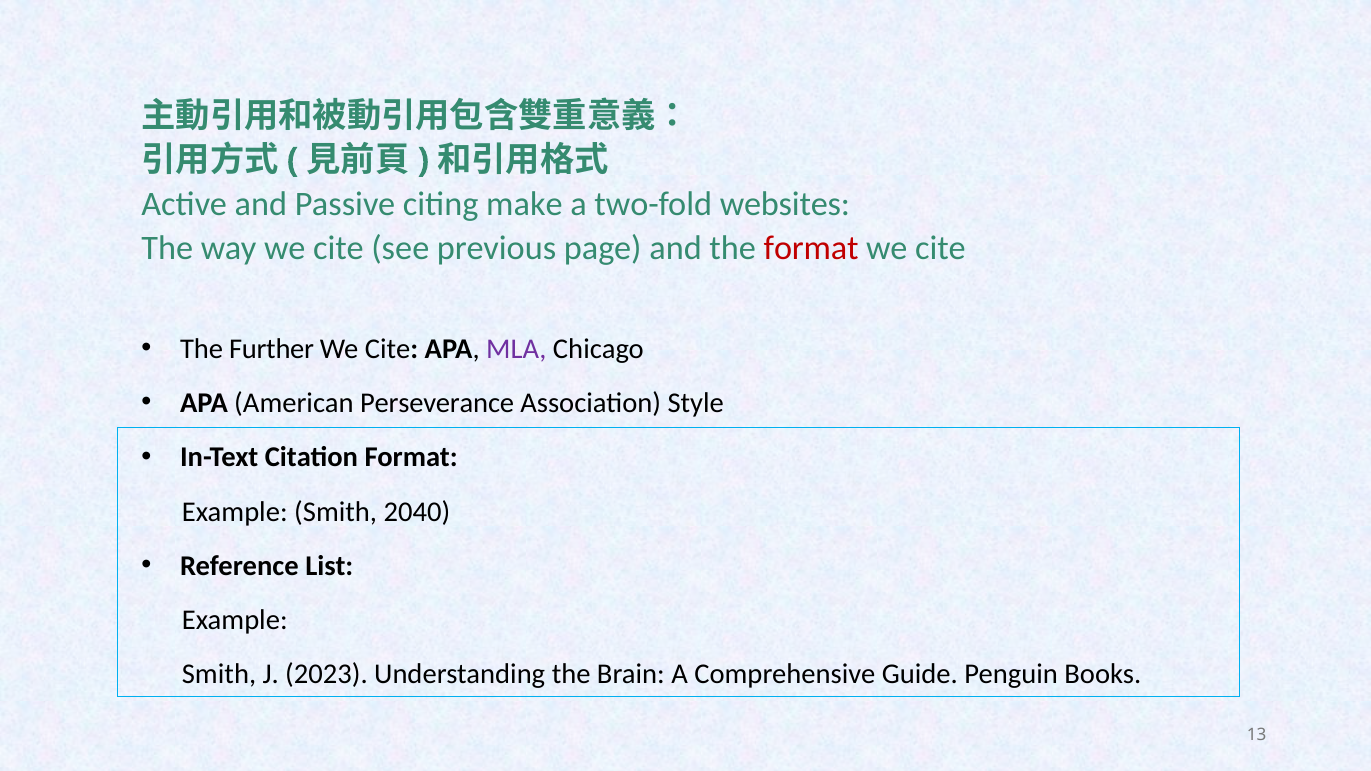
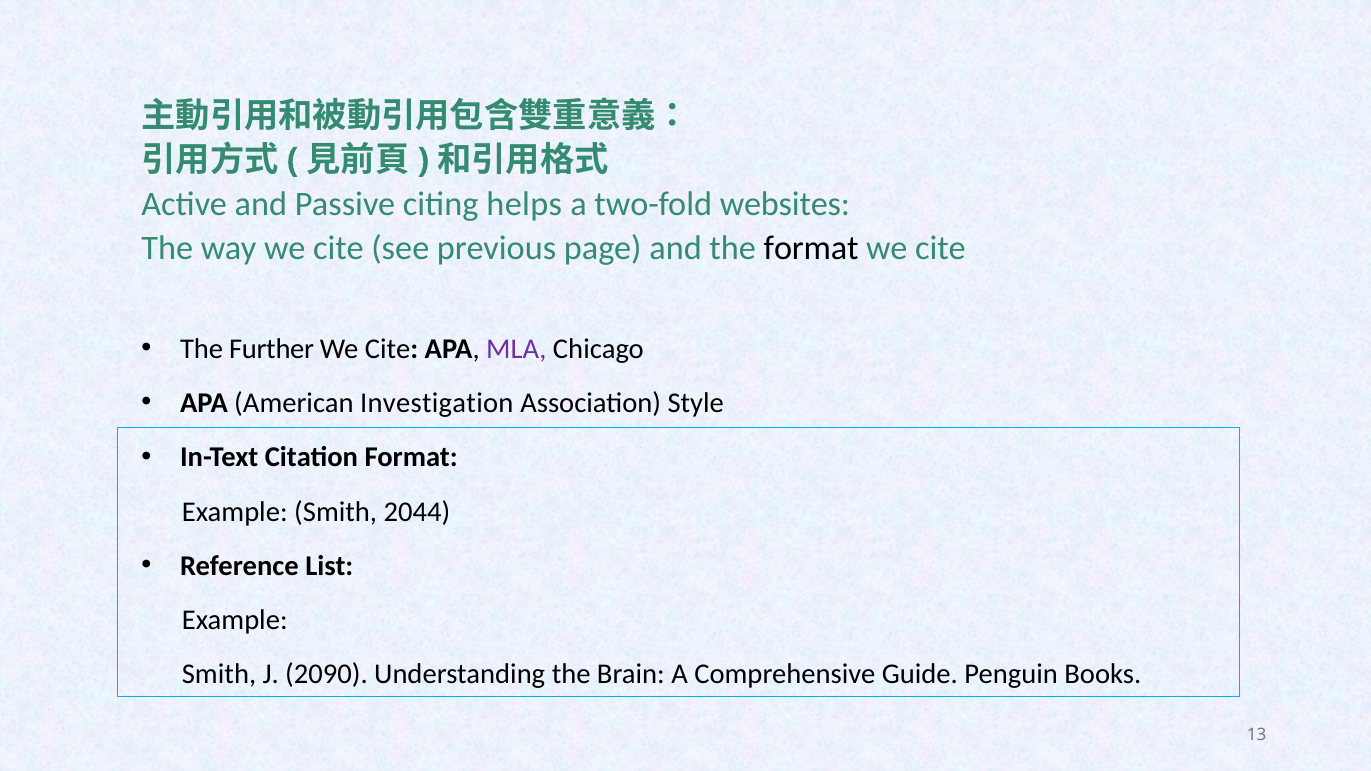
make: make -> helps (524, 204)
format colour: red -> black (811, 249)
Perseverance: Perseverance -> Investigation (437, 403)
2040: 2040 -> 2044 (417, 512)
2023: 2023 -> 2090 (326, 675)
